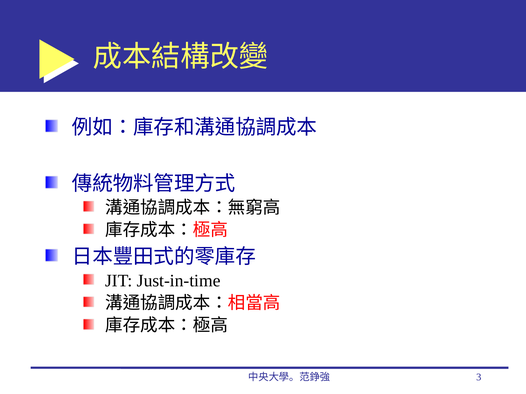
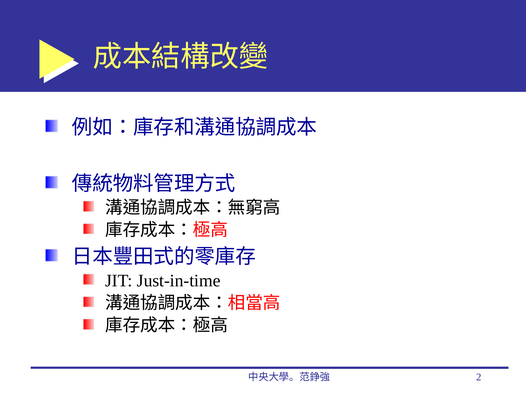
3: 3 -> 2 (479, 378)
